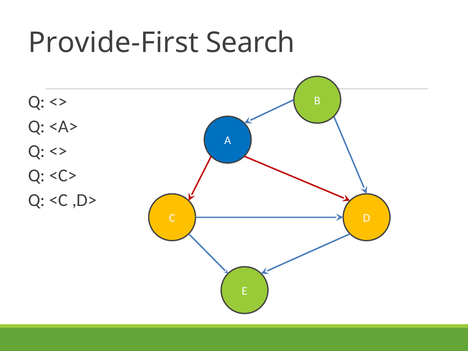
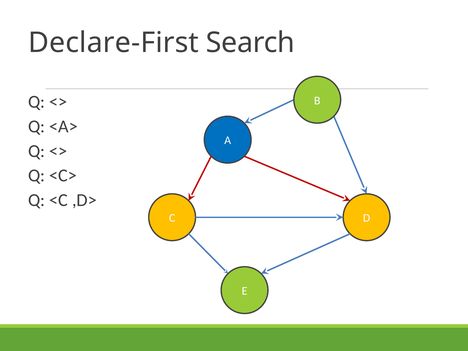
Provide-First: Provide-First -> Declare-First (114, 43)
